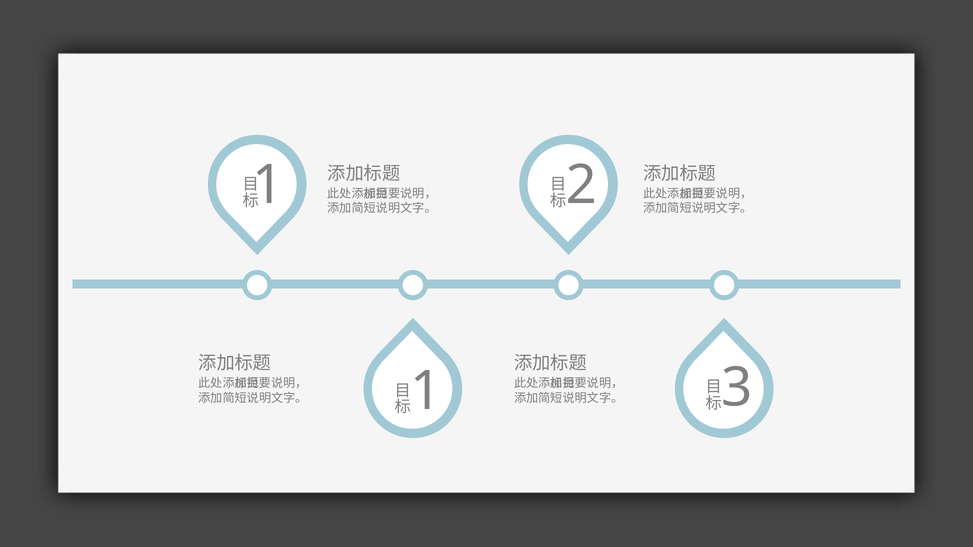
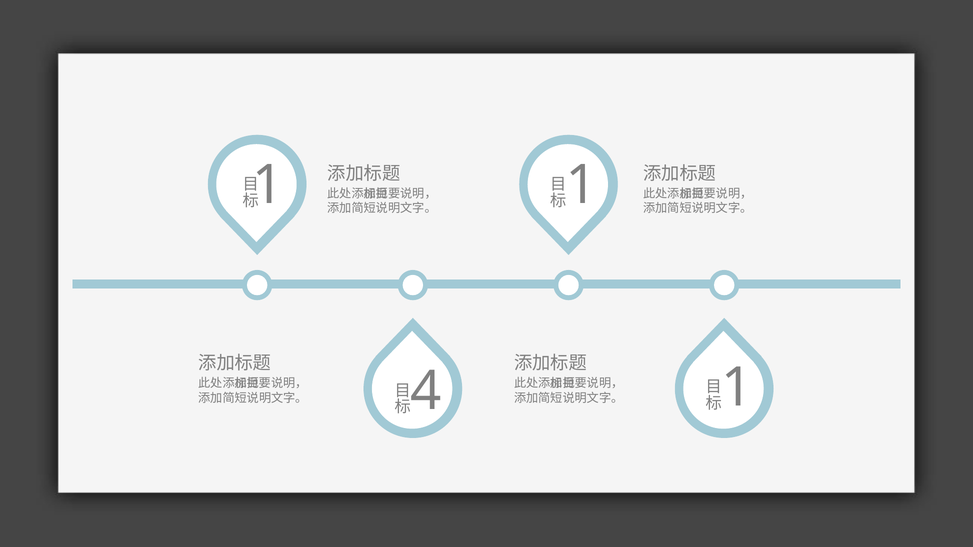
2: 2 -> 1 (581, 185)
3: 3 -> 1 (737, 388)
1: 1 -> 4 (426, 392)
